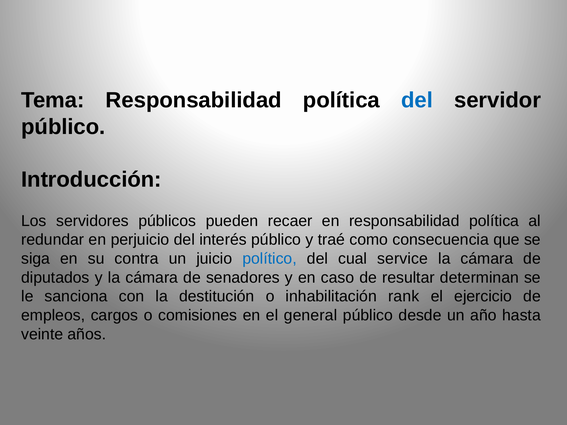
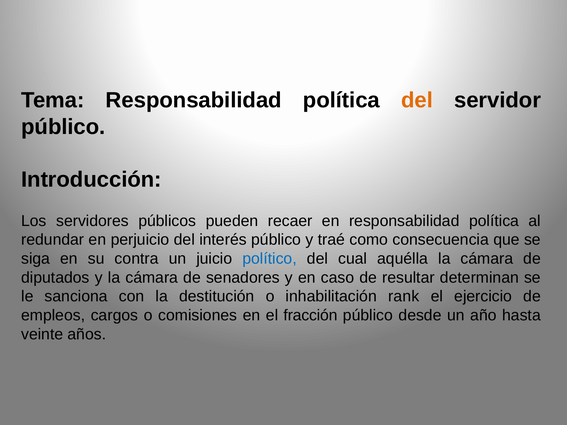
del colour: blue -> orange (417, 100)
service: service -> aquélla (403, 259)
general: general -> fracción (311, 315)
